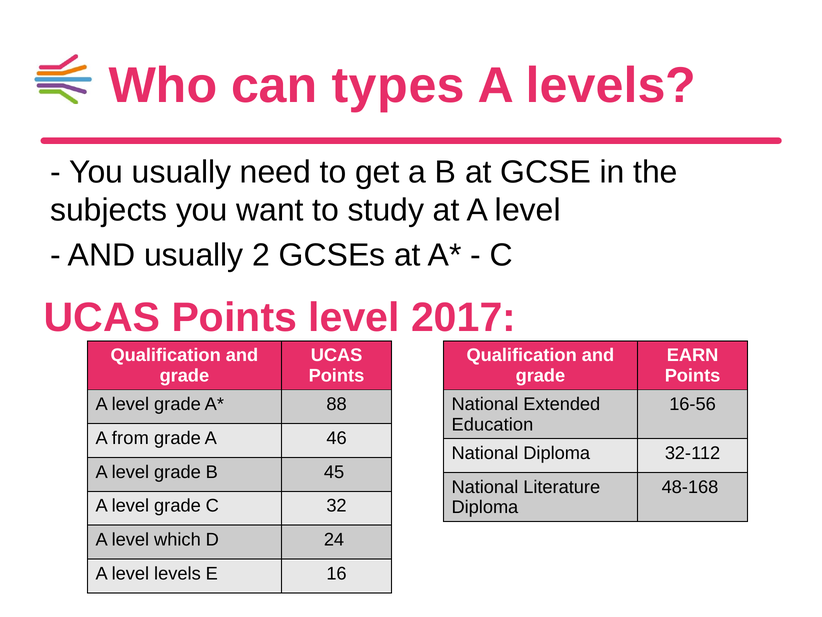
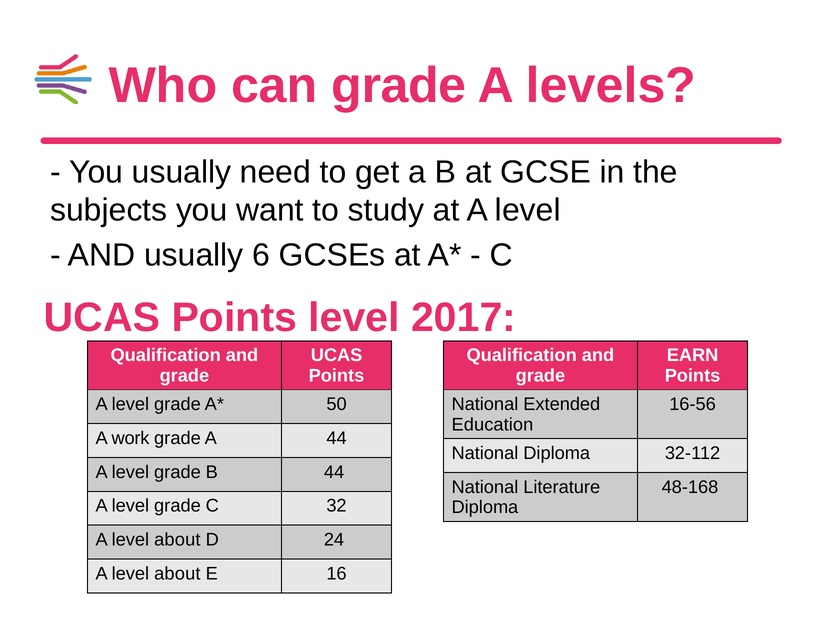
can types: types -> grade (399, 86)
2: 2 -> 6 (261, 255)
88: 88 -> 50 (337, 404)
from: from -> work (131, 438)
A 46: 46 -> 44 (337, 438)
B 45: 45 -> 44 (334, 472)
which: which -> about (177, 539)
levels: levels -> about (177, 573)
